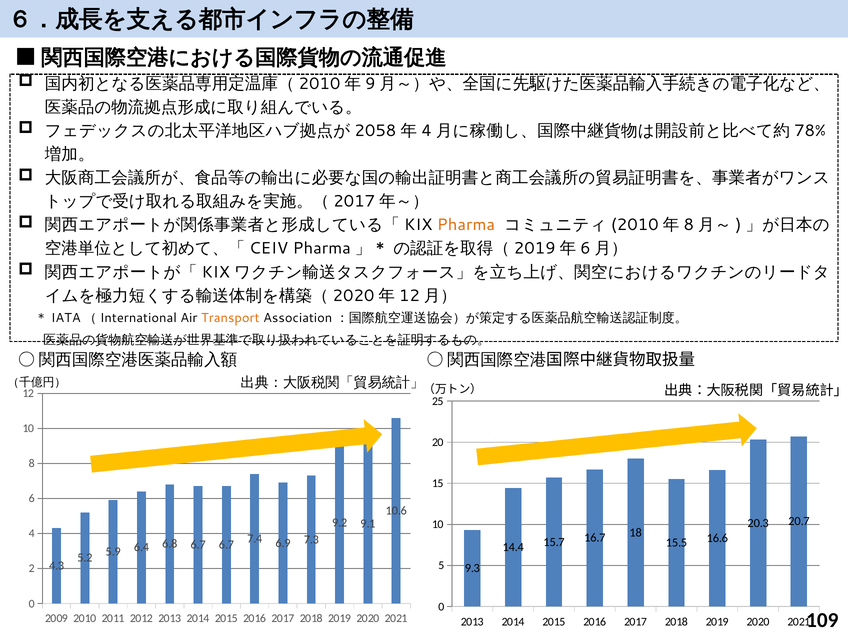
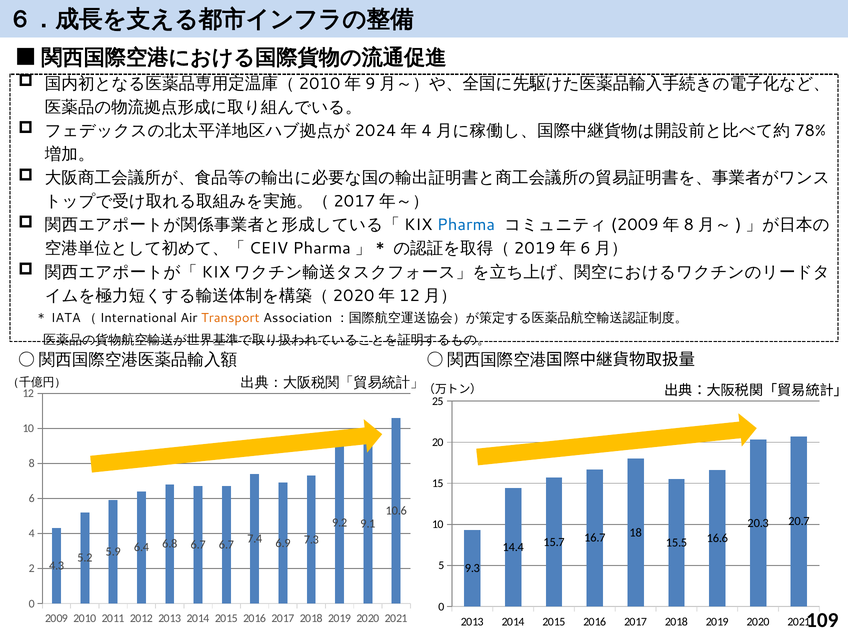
2058: 2058 -> 2024 (375, 131)
Pharma colour: orange -> blue (466, 225)
2010: 2010 -> 2009 (635, 225)
